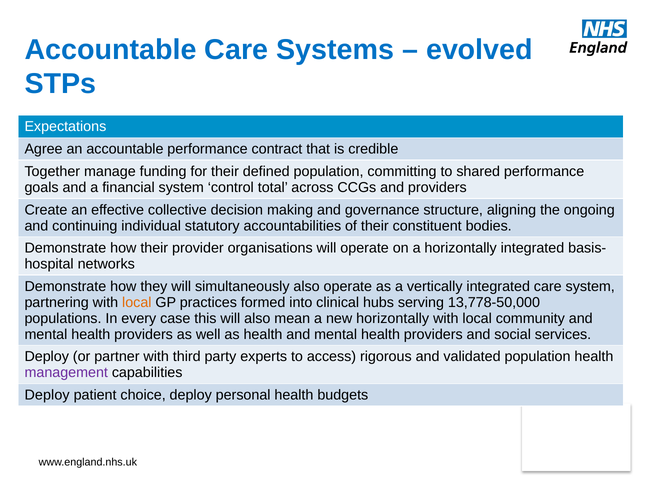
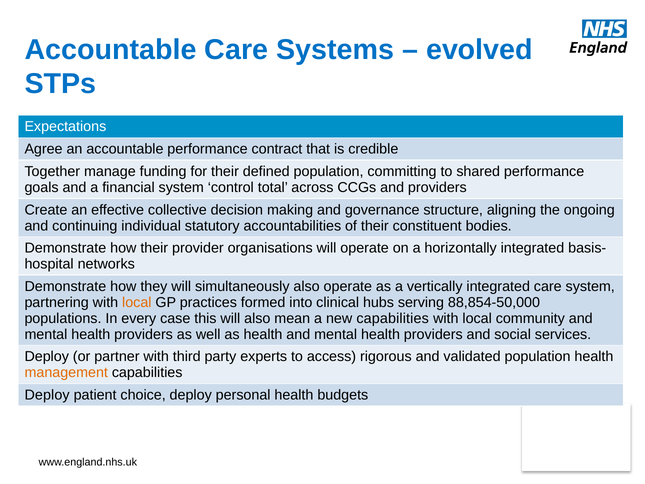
13,778-50,000: 13,778-50,000 -> 88,854-50,000 (494, 302)
new horizontally: horizontally -> capabilities (393, 318)
management colour: purple -> orange (66, 372)
